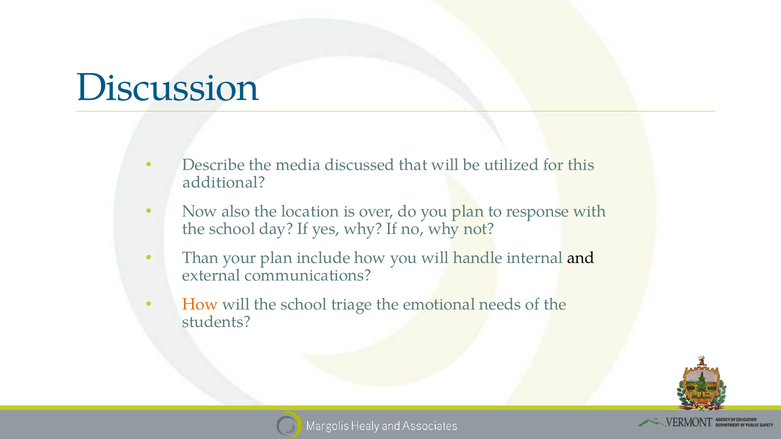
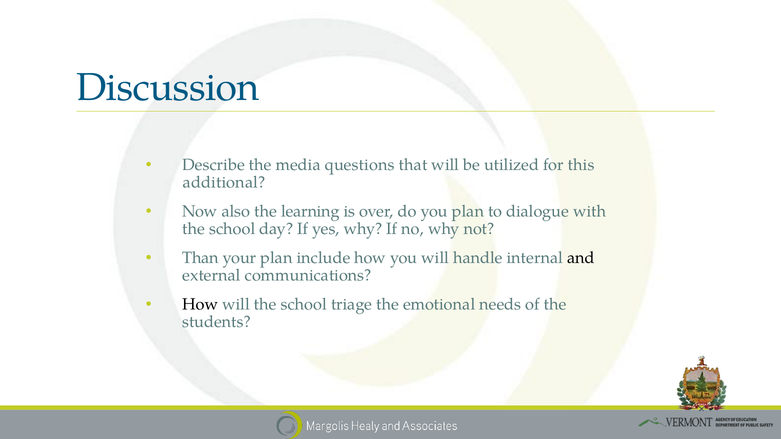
discussed: discussed -> questions (360, 165)
location: location -> learning (310, 212)
response: response -> dialogue (538, 212)
How colour: orange -> black (200, 305)
